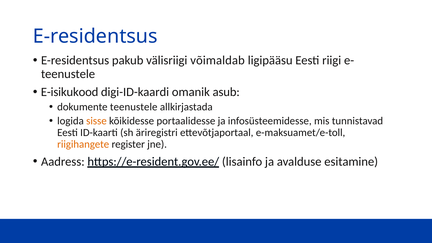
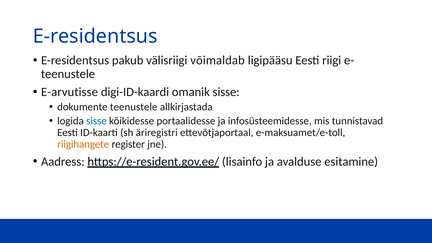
E-isikukood: E-isikukood -> E-arvutisse (69, 92)
omanik asub: asub -> sisse (226, 92)
sisse colour: orange -> blue (96, 121)
